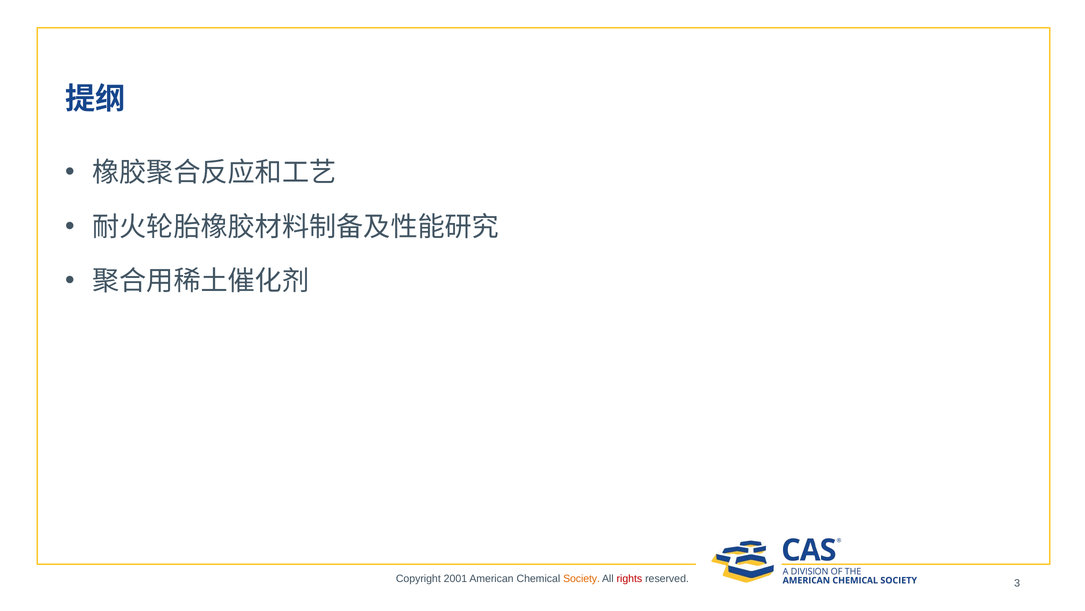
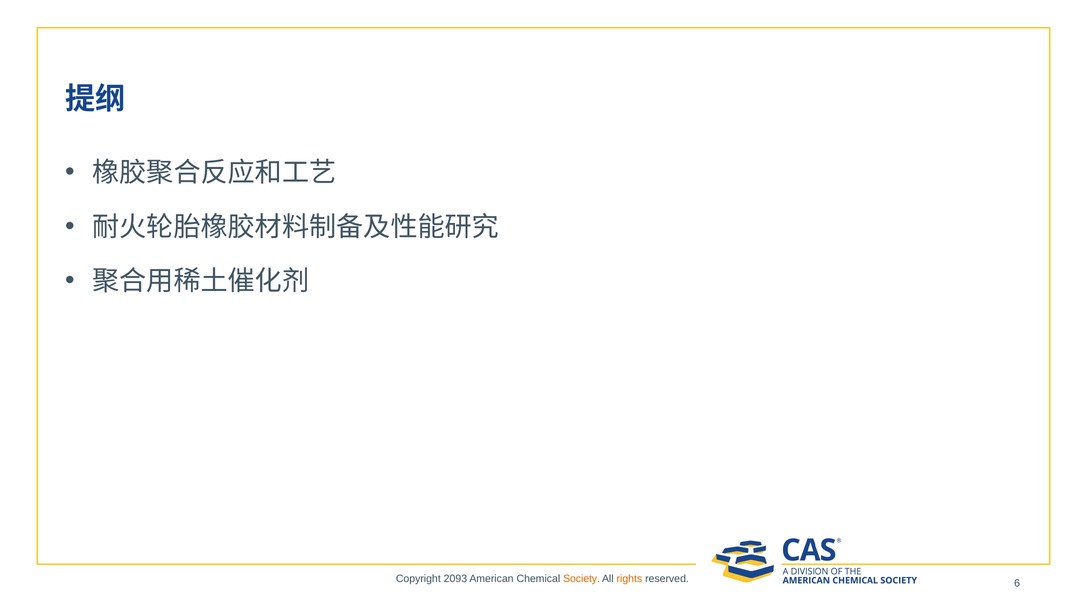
2001: 2001 -> 2093 (455, 578)
rights colour: red -> orange (629, 578)
3: 3 -> 6 (1017, 583)
